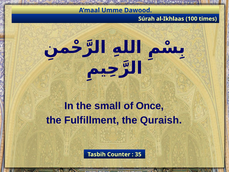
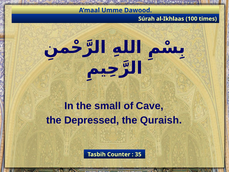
Once: Once -> Cave (150, 106)
Fulfillment: Fulfillment -> Depressed (92, 120)
